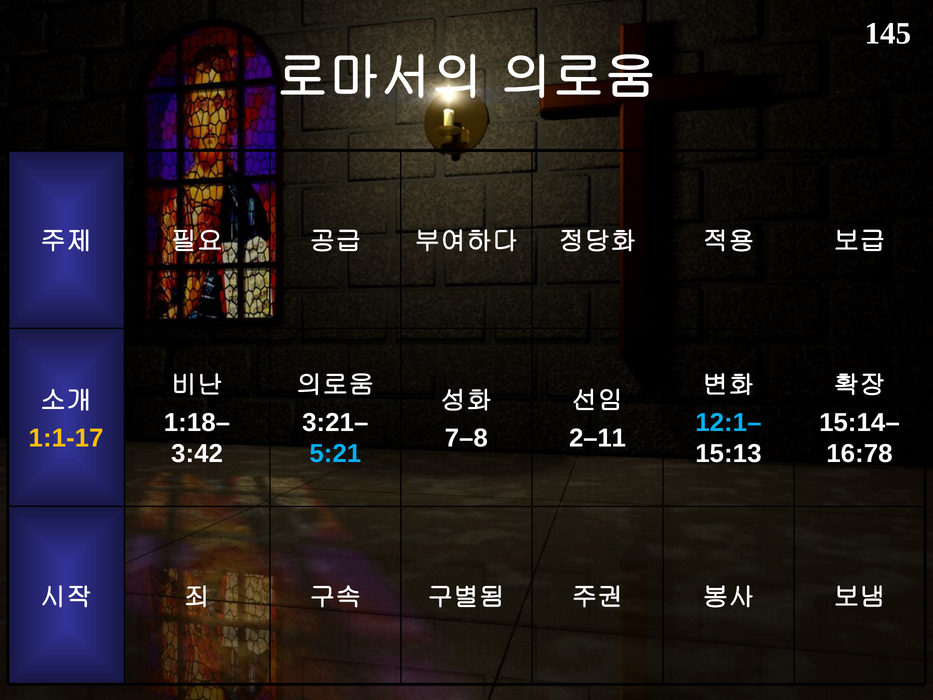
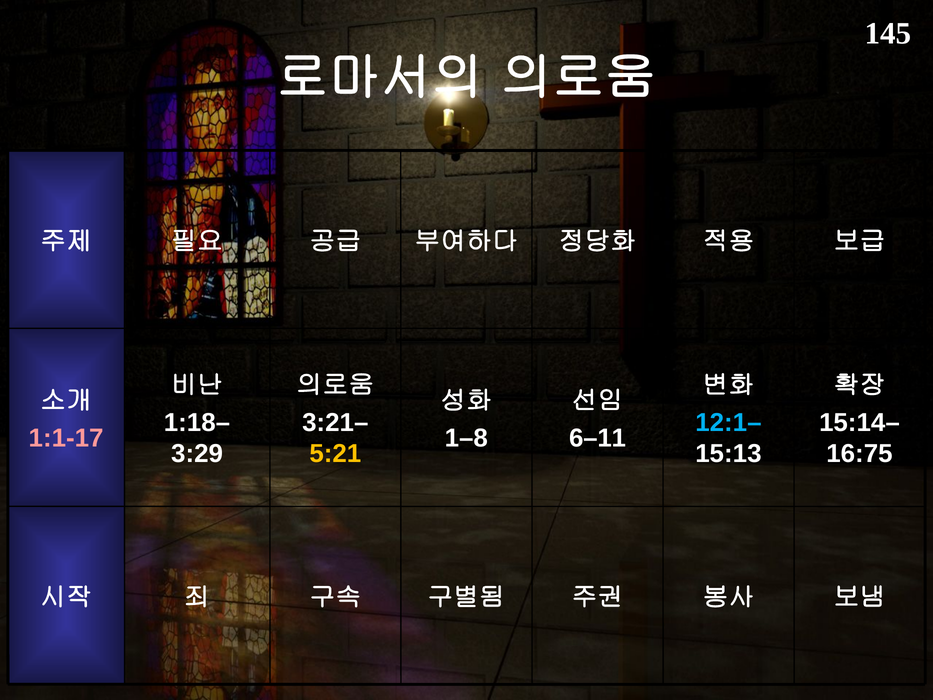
1:1-17 colour: yellow -> pink (66, 438)
7–8: 7–8 -> 1–8 (466, 438)
2–11: 2–11 -> 6–11 (598, 438)
3:42: 3:42 -> 3:29 (197, 453)
5:21 colour: light blue -> yellow (335, 453)
16:78: 16:78 -> 16:75 (859, 453)
